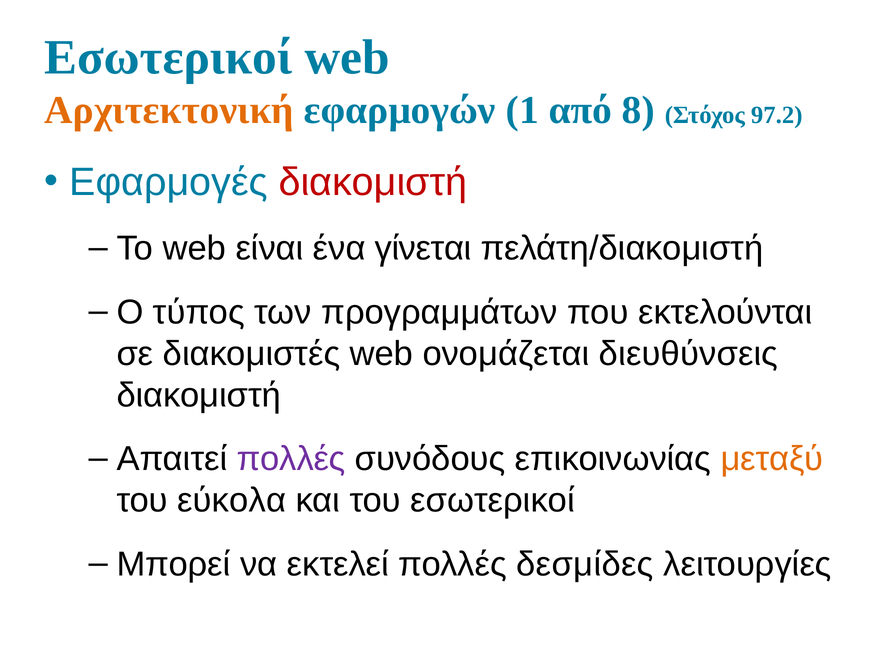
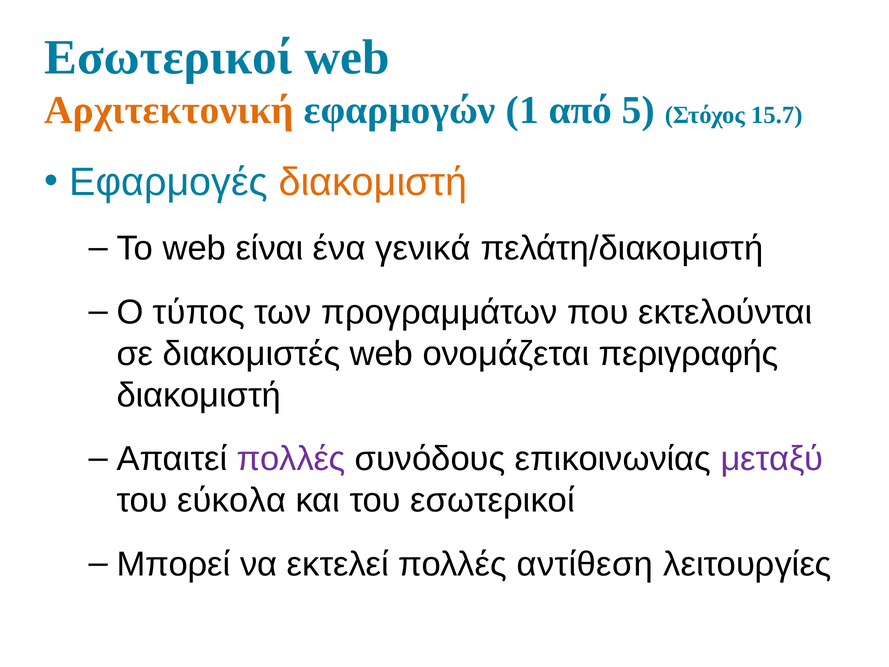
8: 8 -> 5 (638, 110)
97.2: 97.2 -> 15.7 (777, 115)
διακομιστή colour: red -> orange (373, 182)
γίνεται: γίνεται -> γενικά (423, 248)
διευθύνσεις: διευθύνσεις -> περιγραφής (689, 354)
μεταξύ colour: orange -> purple (772, 459)
δεσμίδες: δεσμίδες -> αντίθεση (585, 564)
